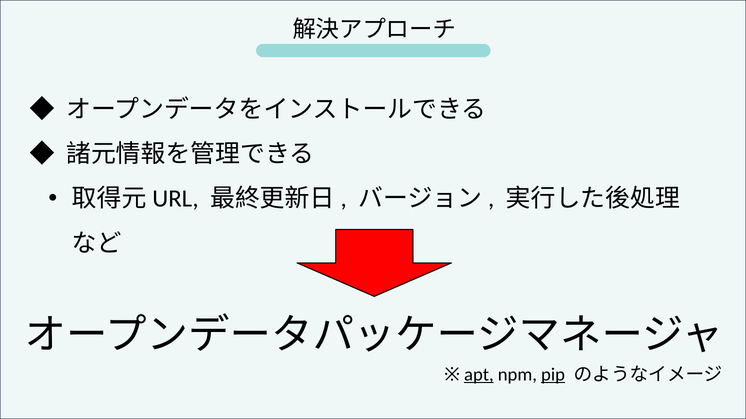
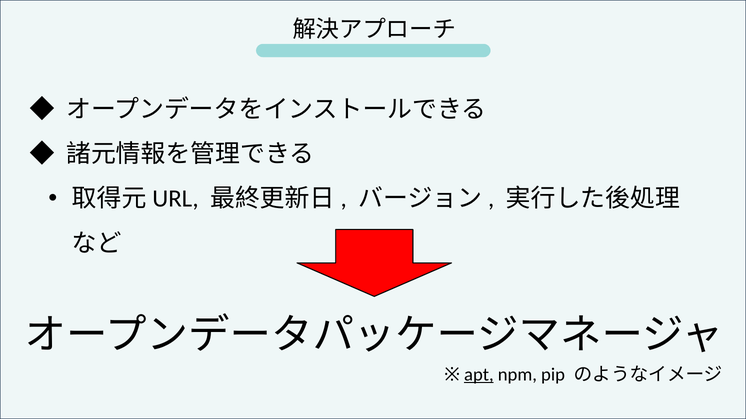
pip underline: present -> none (553, 375)
